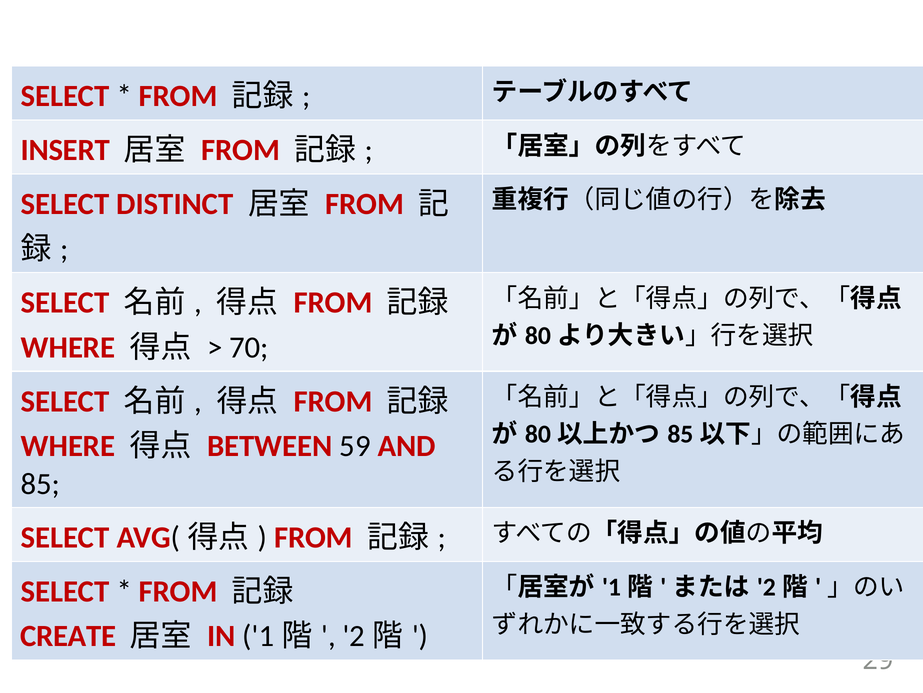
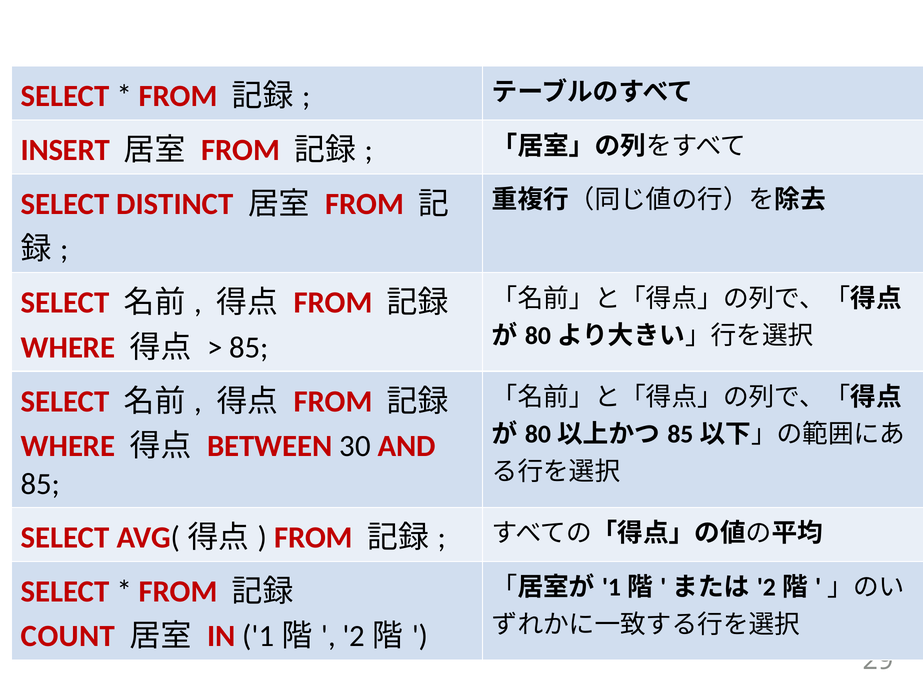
70: 70 -> 85 (249, 347)
59: 59 -> 30 (355, 446)
CREATE: CREATE -> COUNT (68, 636)
